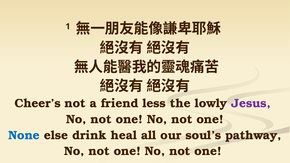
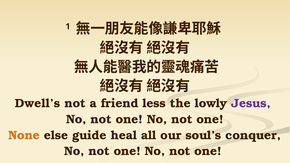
Cheer’s: Cheer’s -> Dwell’s (38, 103)
None colour: blue -> orange (24, 135)
drink: drink -> guide (89, 135)
pathway: pathway -> conquer (253, 135)
